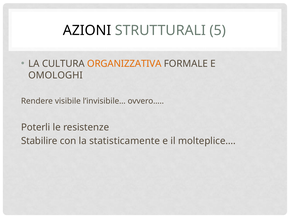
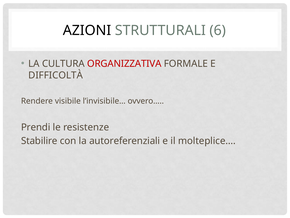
5: 5 -> 6 (218, 30)
ORGANIZZATIVA colour: orange -> red (124, 64)
OMOLOGHI: OMOLOGHI -> DIFFICOLTÀ (56, 75)
Poterli: Poterli -> Prendi (36, 127)
statisticamente: statisticamente -> autoreferenziali (125, 141)
